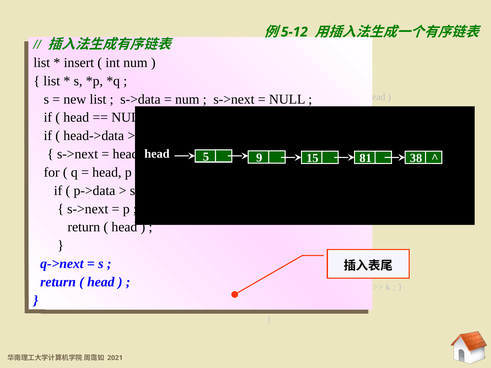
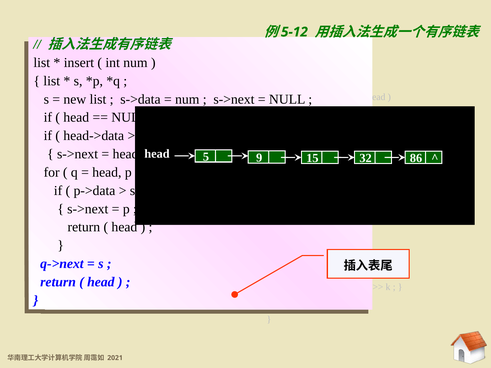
81: 81 -> 32 (366, 158)
38: 38 -> 86 (416, 158)
